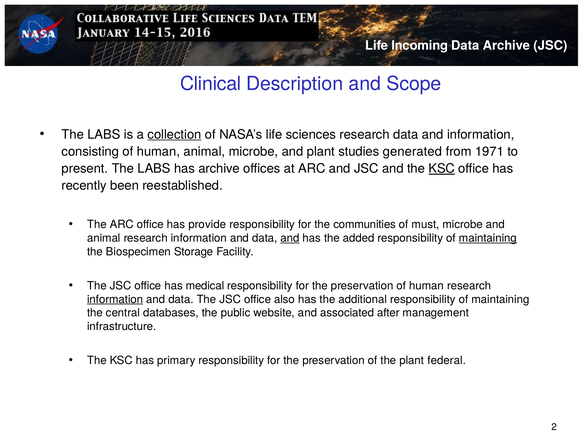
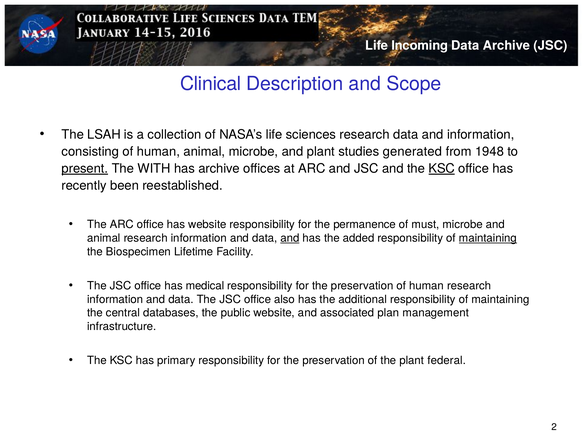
LABS: LABS -> LSAH (104, 135)
collection underline: present -> none (175, 135)
1971: 1971 -> 1948 (489, 152)
present underline: none -> present (85, 169)
LABS: LABS -> WITH (154, 169)
has provide: provide -> website (207, 225)
communities: communities -> permanence (365, 225)
Storage: Storage -> Lifetime (194, 252)
information underline: present -> none (115, 299)
after: after -> plan (388, 313)
